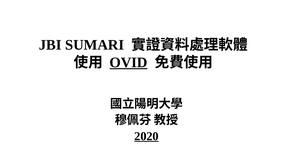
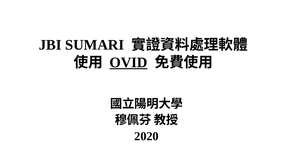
2020 underline: present -> none (146, 136)
